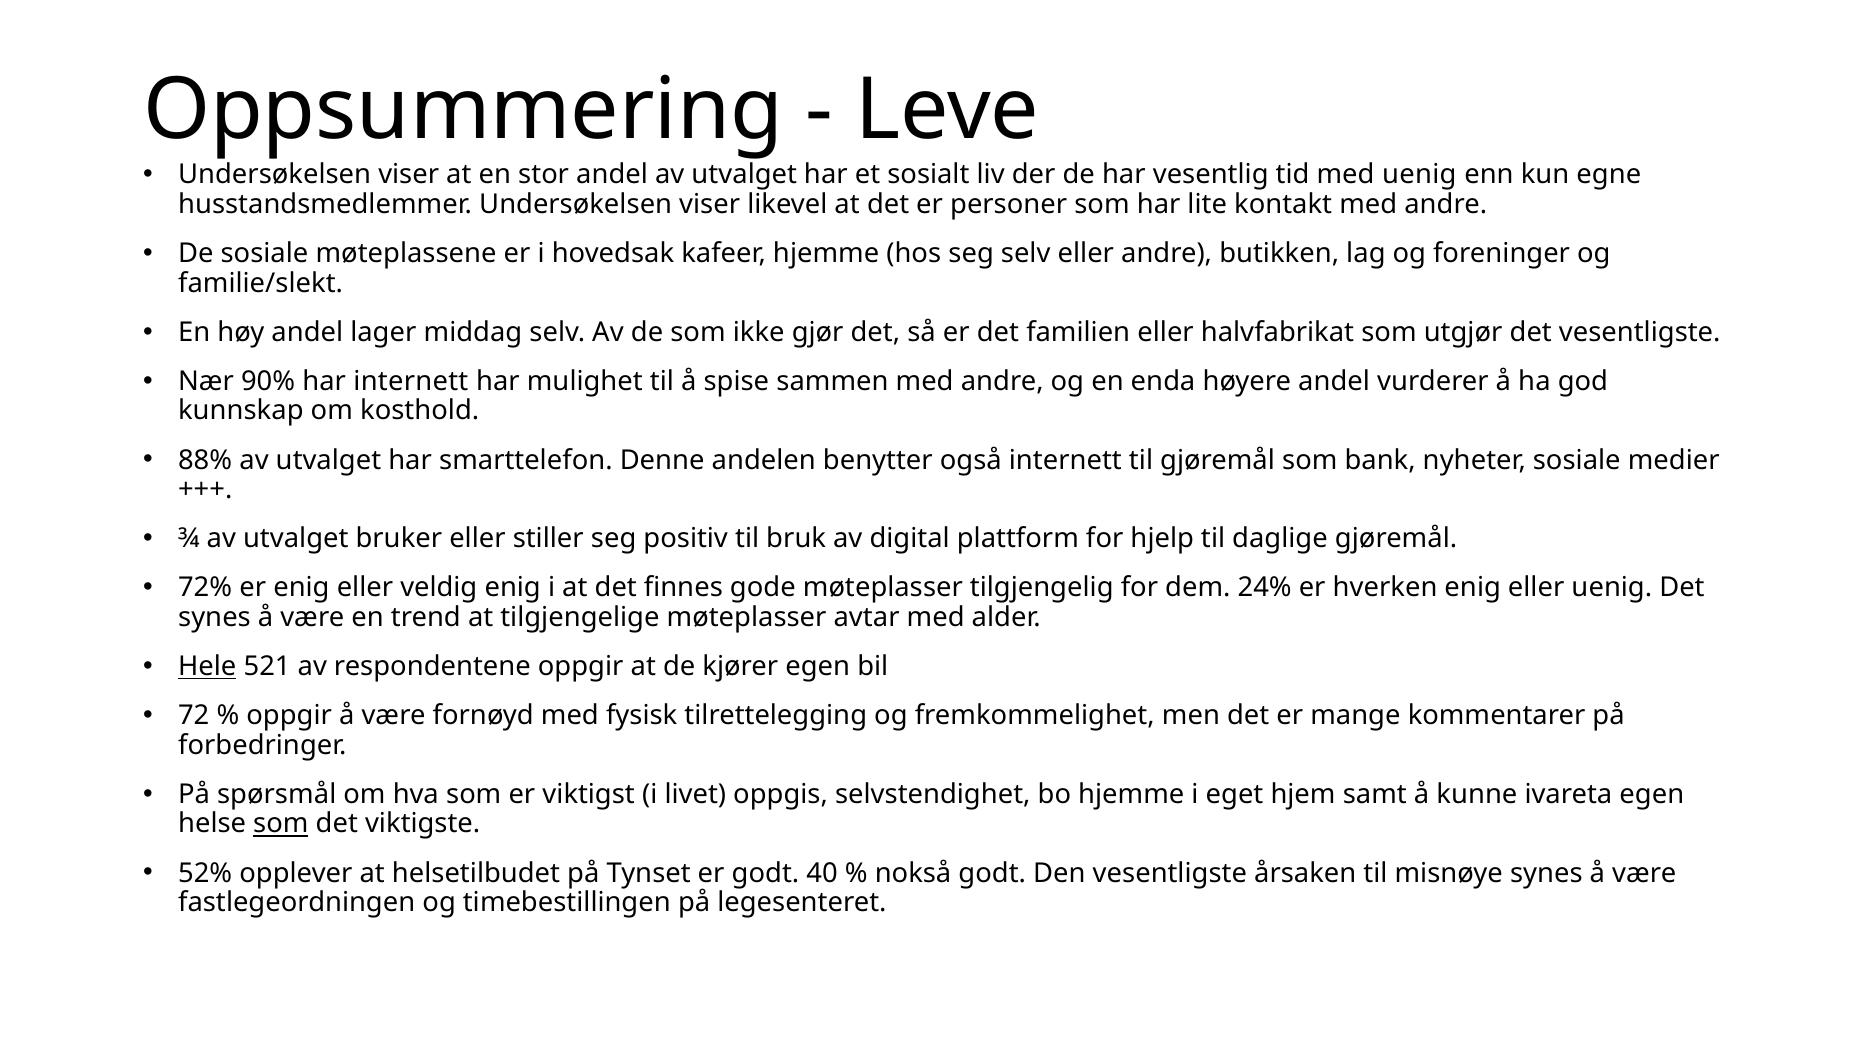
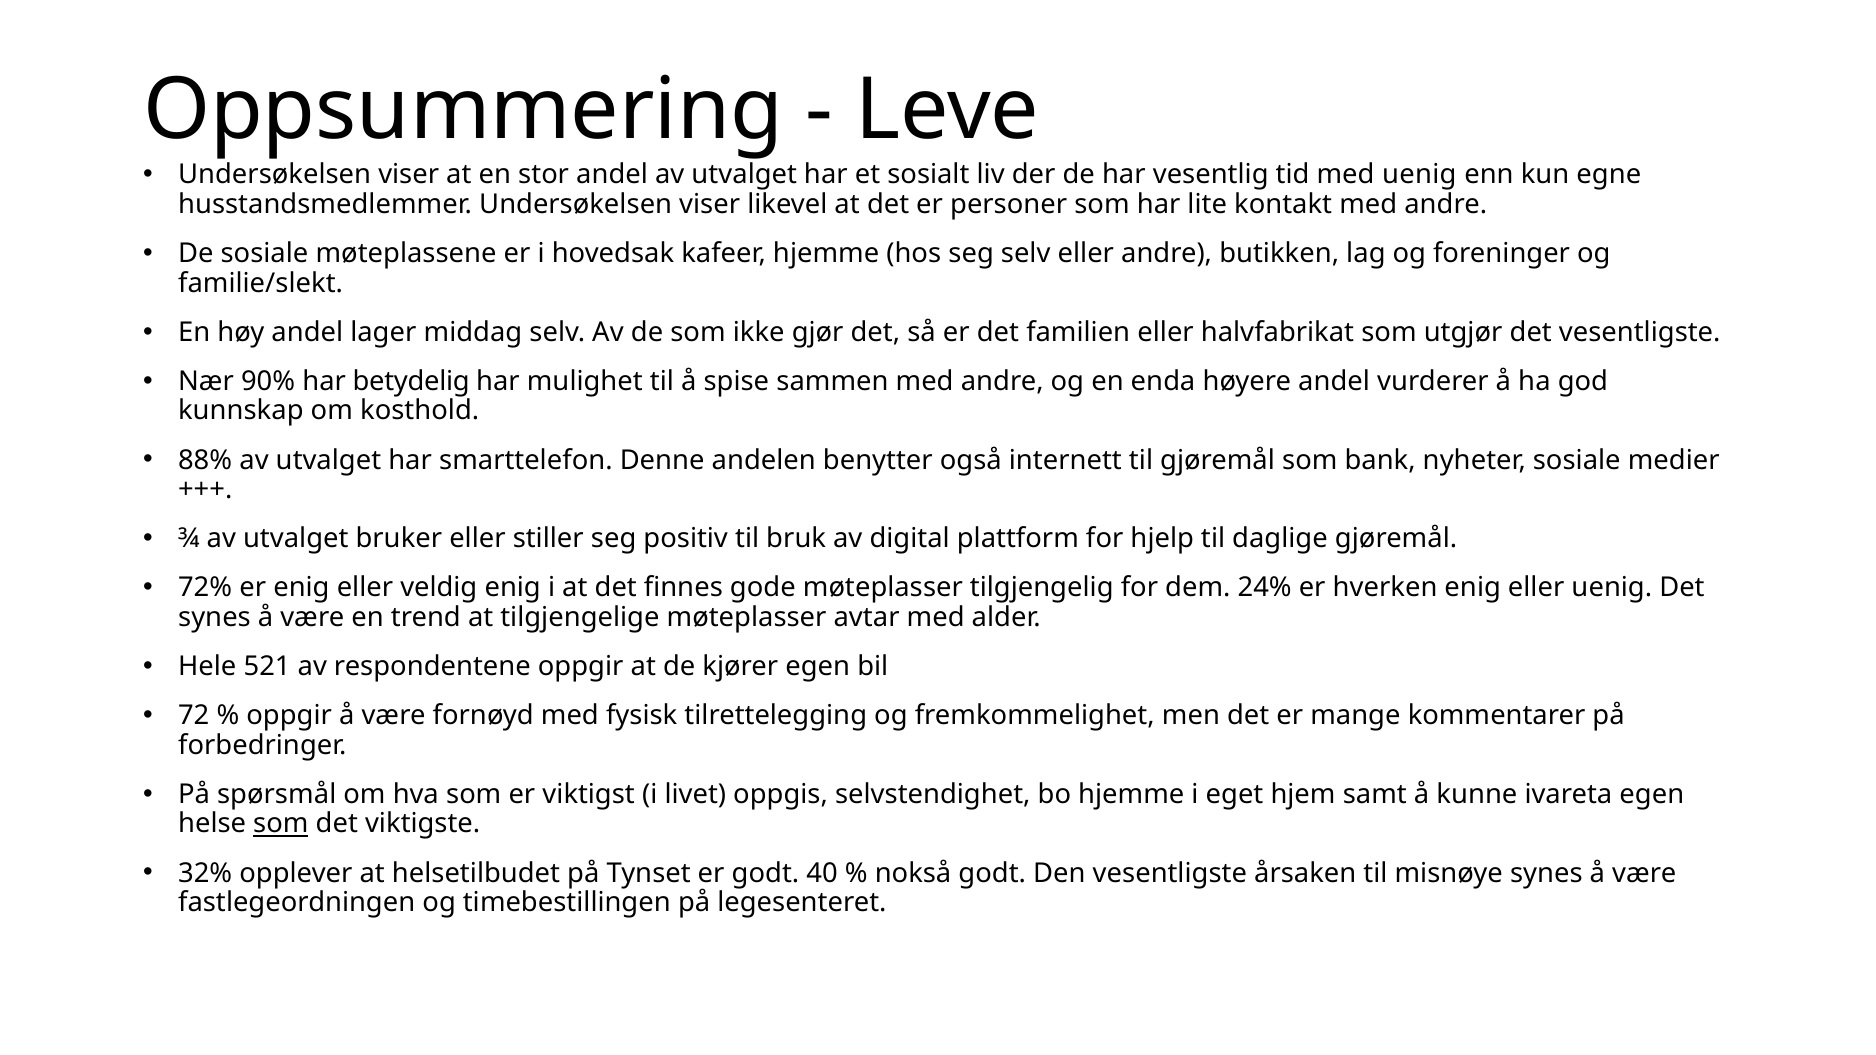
har internett: internett -> betydelig (411, 381)
Hele underline: present -> none (207, 667)
52%: 52% -> 32% (205, 873)
